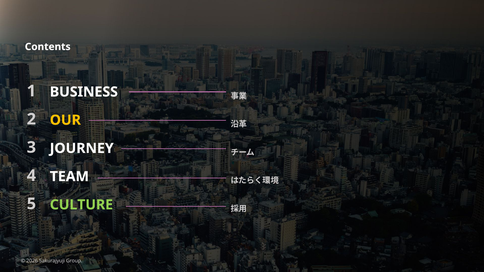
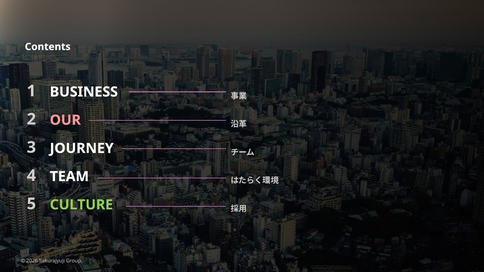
OUR colour: yellow -> pink (65, 120)
